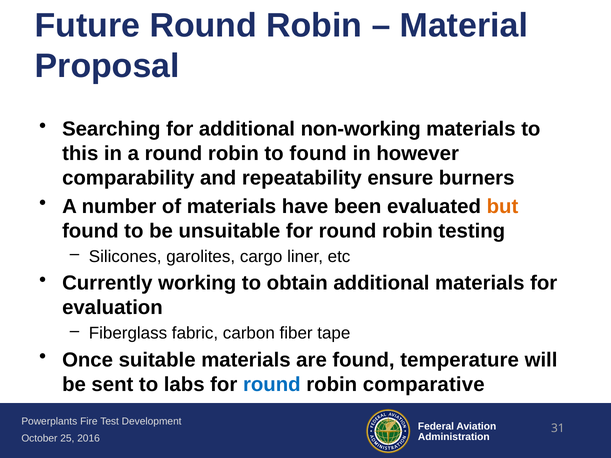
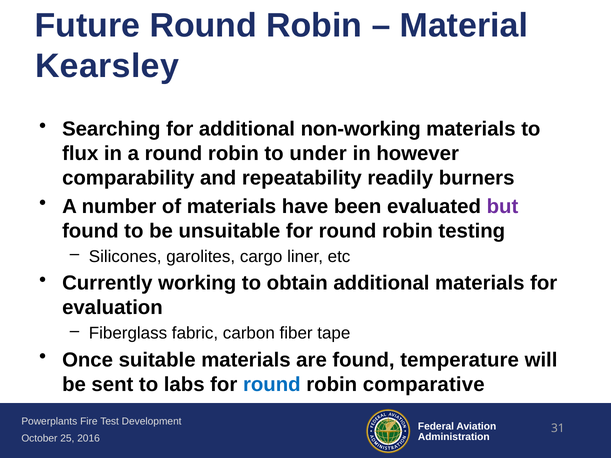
Proposal: Proposal -> Kearsley (107, 66)
this: this -> flux (80, 154)
to found: found -> under (318, 154)
ensure: ensure -> readily (400, 178)
but colour: orange -> purple (502, 207)
